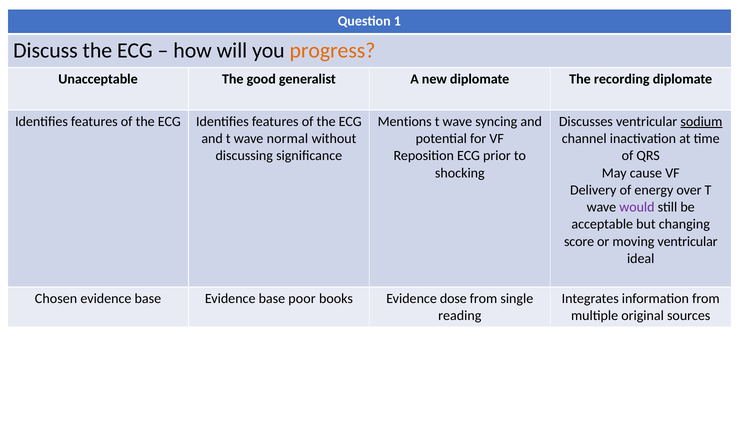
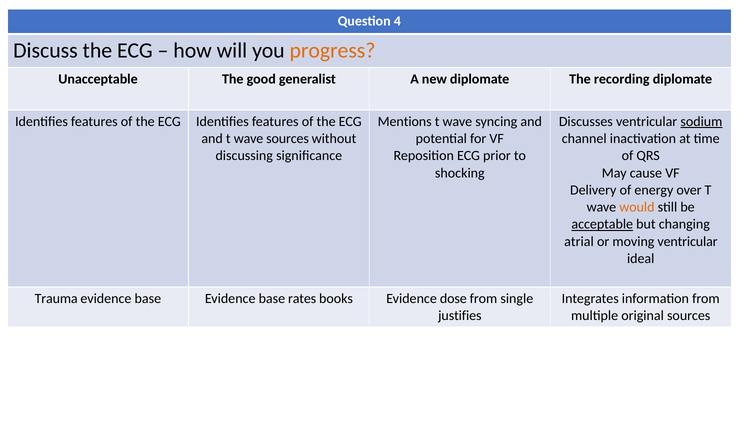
1: 1 -> 4 (397, 21)
wave normal: normal -> sources (288, 139)
would colour: purple -> orange (637, 207)
acceptable underline: none -> present (602, 224)
score: score -> atrial (579, 241)
Chosen: Chosen -> Trauma (56, 298)
poor: poor -> rates (302, 298)
reading: reading -> justifies (460, 315)
